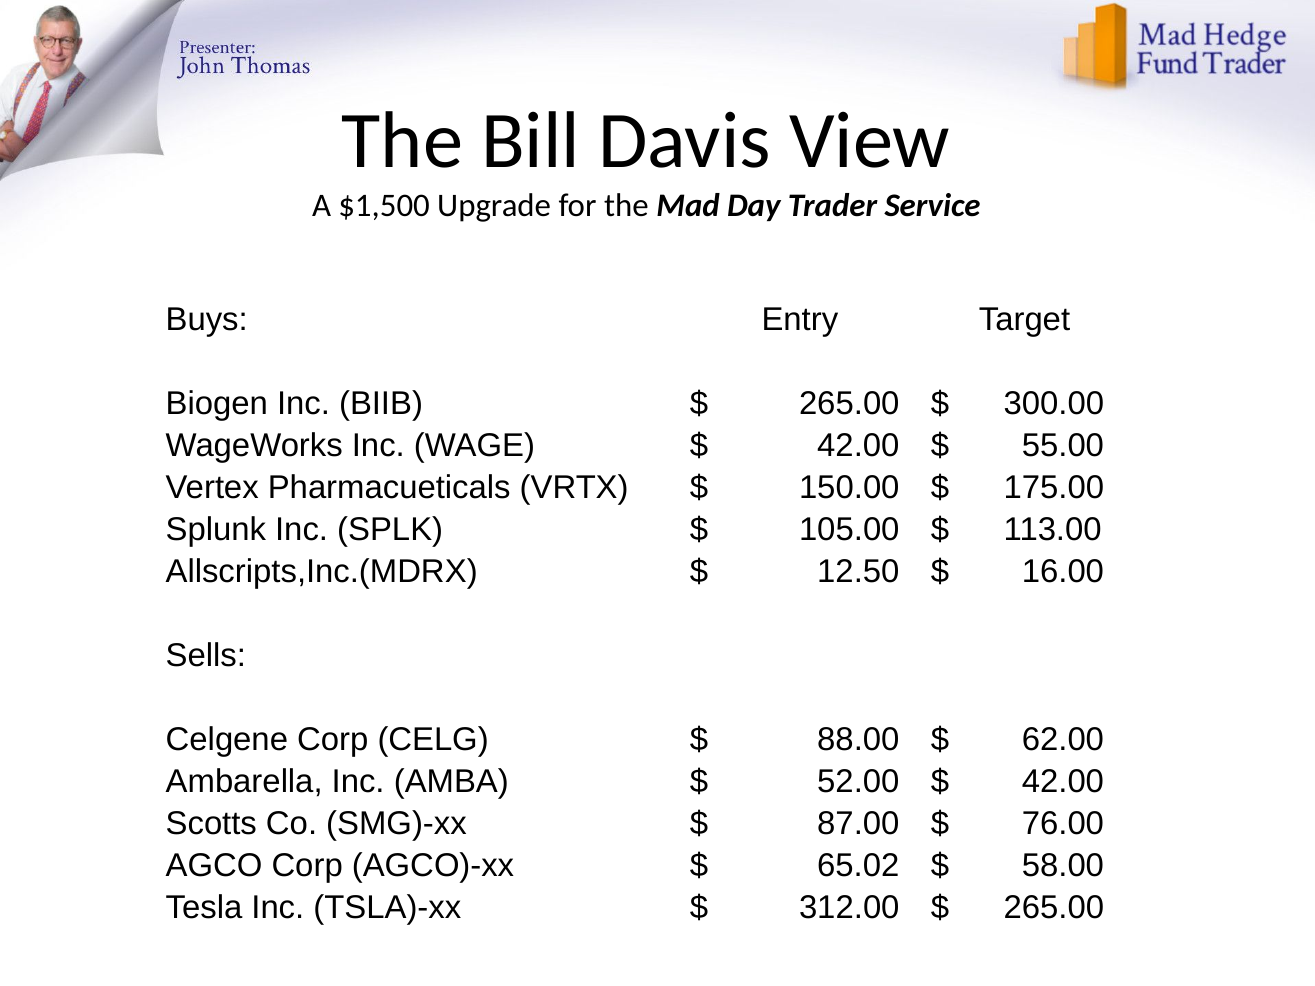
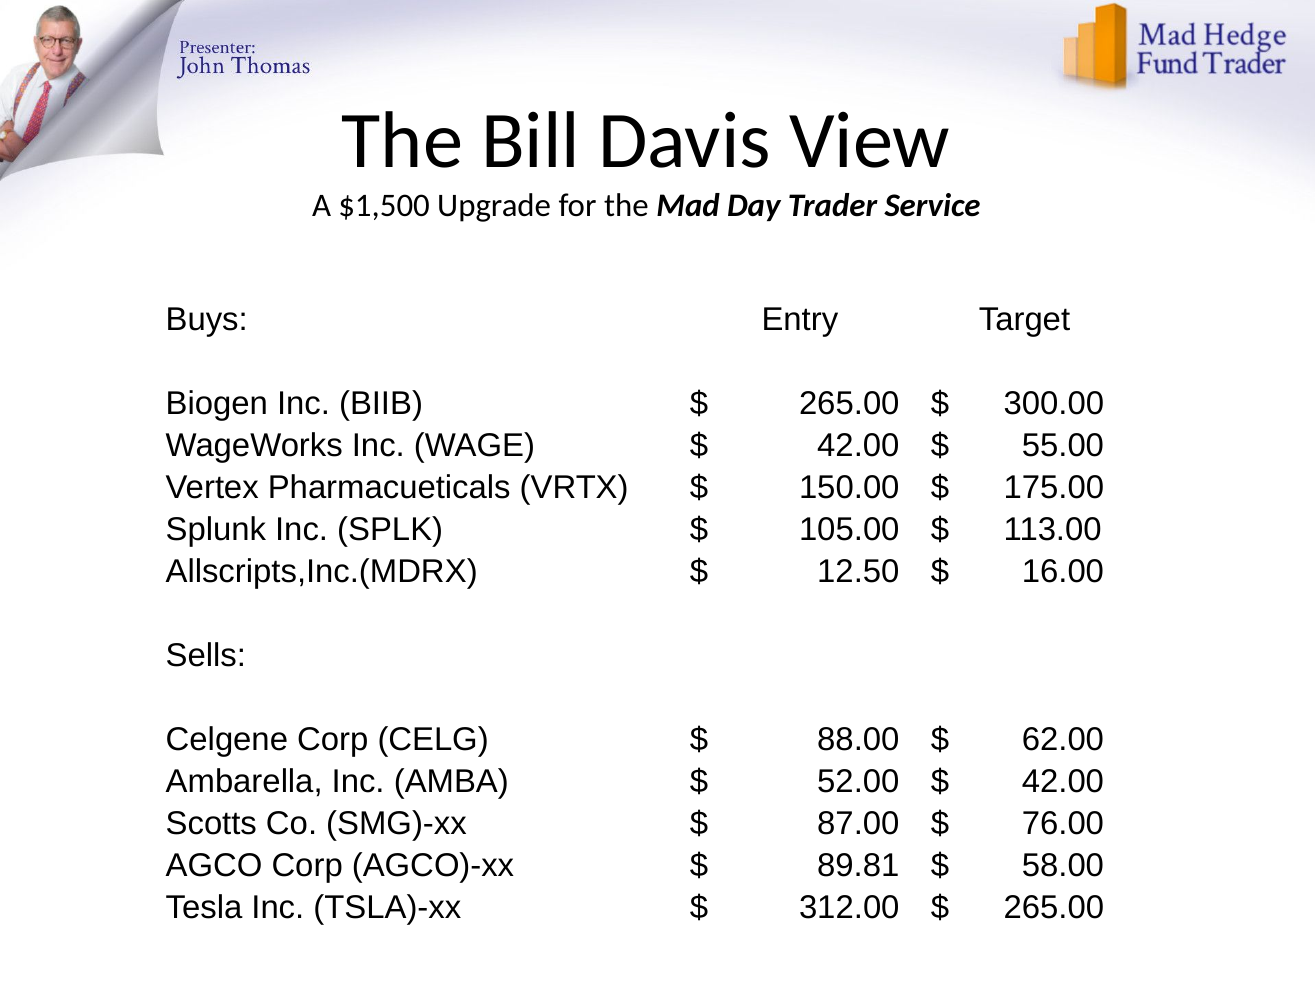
65.02: 65.02 -> 89.81 (858, 866)
